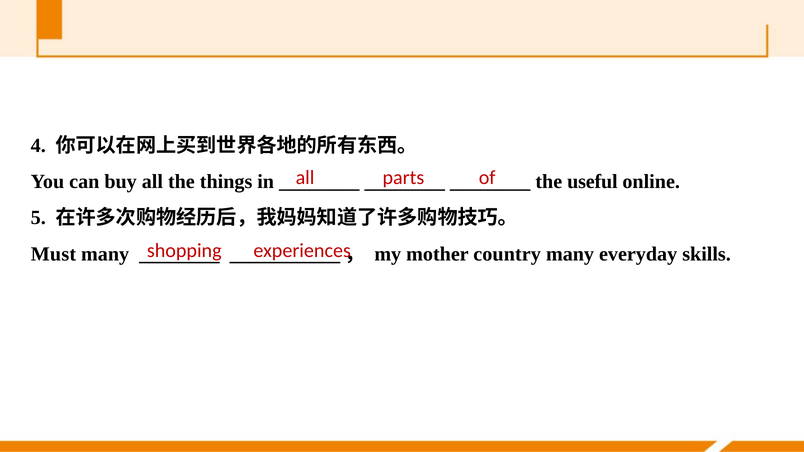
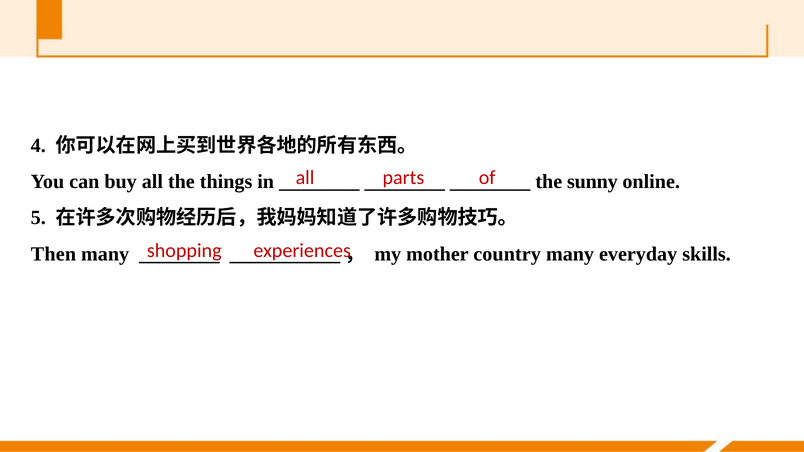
useful: useful -> sunny (592, 182)
Must: Must -> Then (53, 254)
